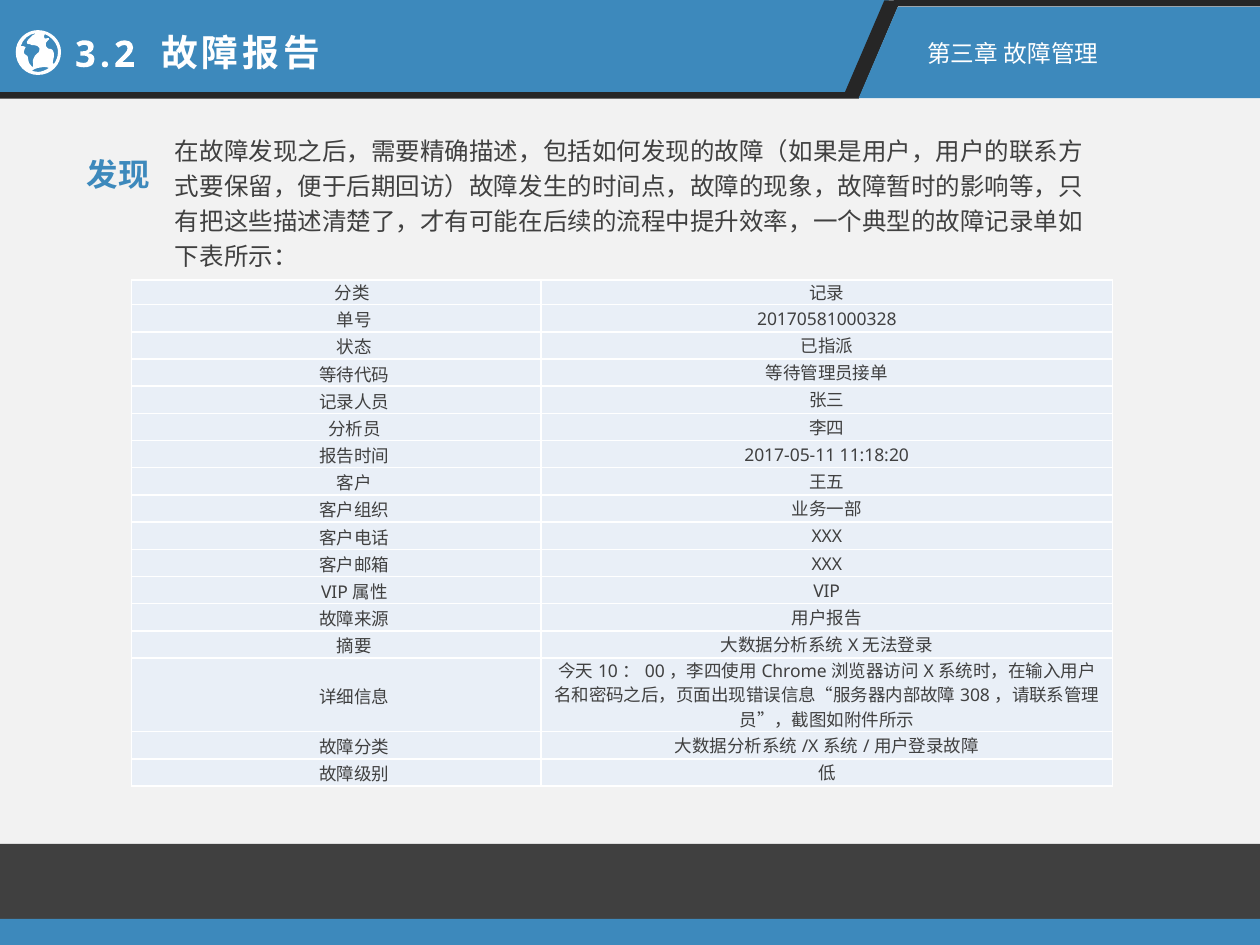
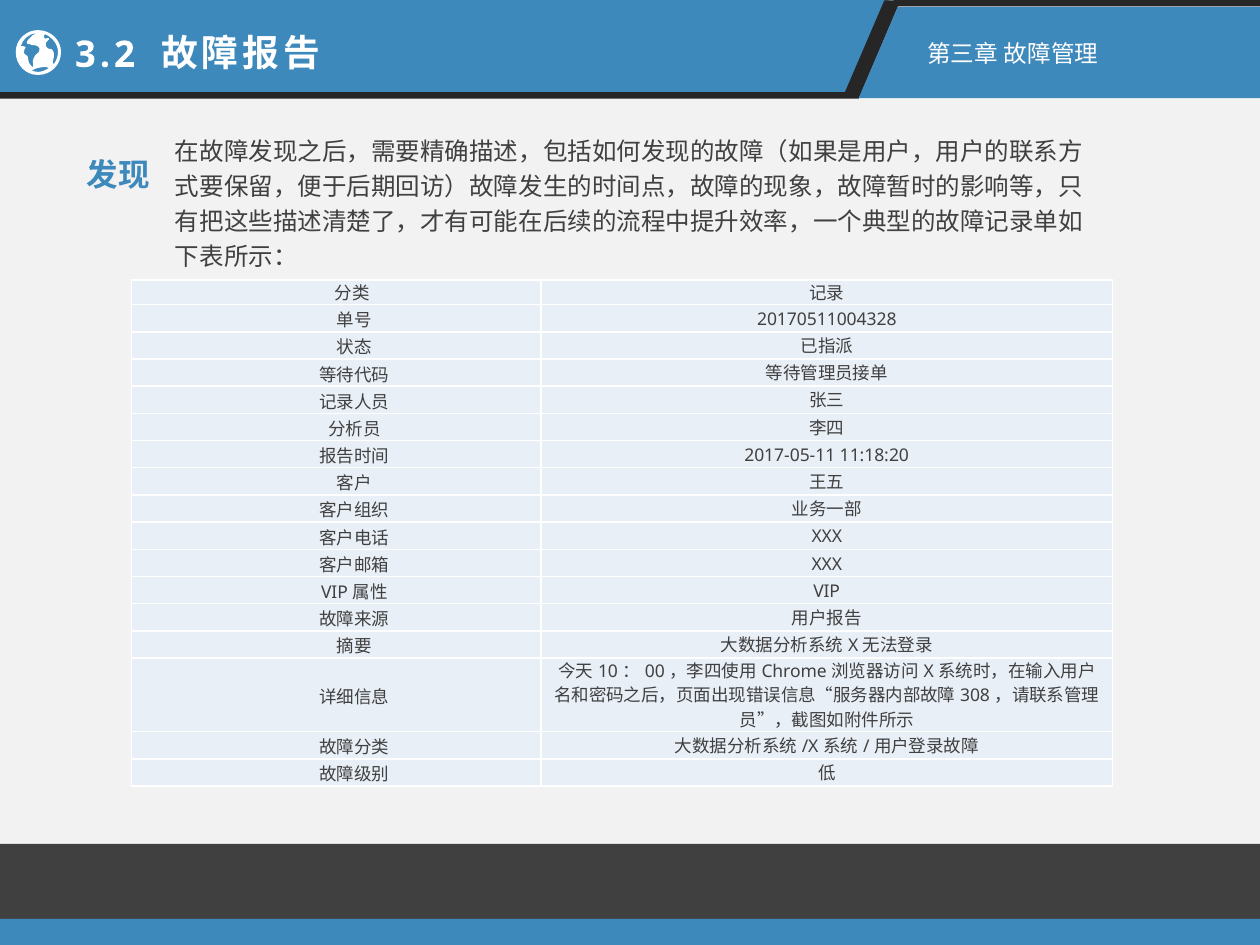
20170581000328: 20170581000328 -> 20170511004328 (827, 320)
